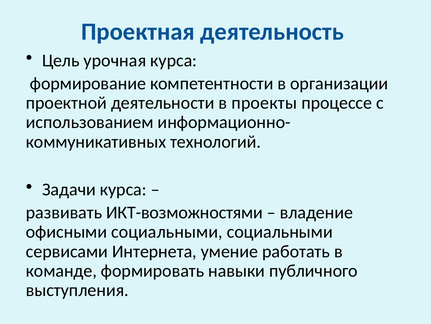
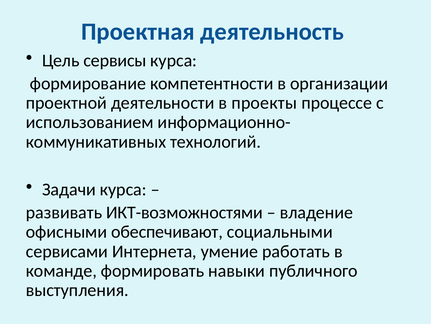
урочная: урочная -> сервисы (115, 60)
офисными социальными: социальными -> обеспечивают (167, 231)
